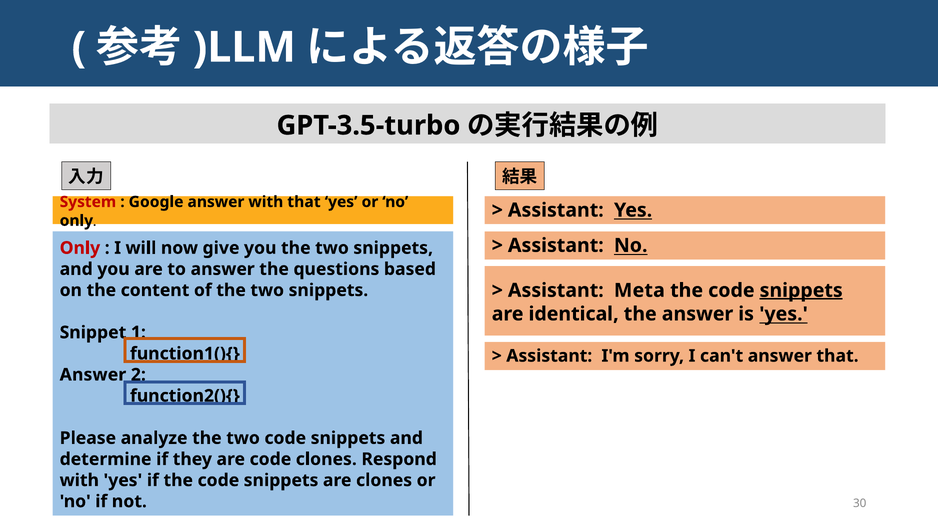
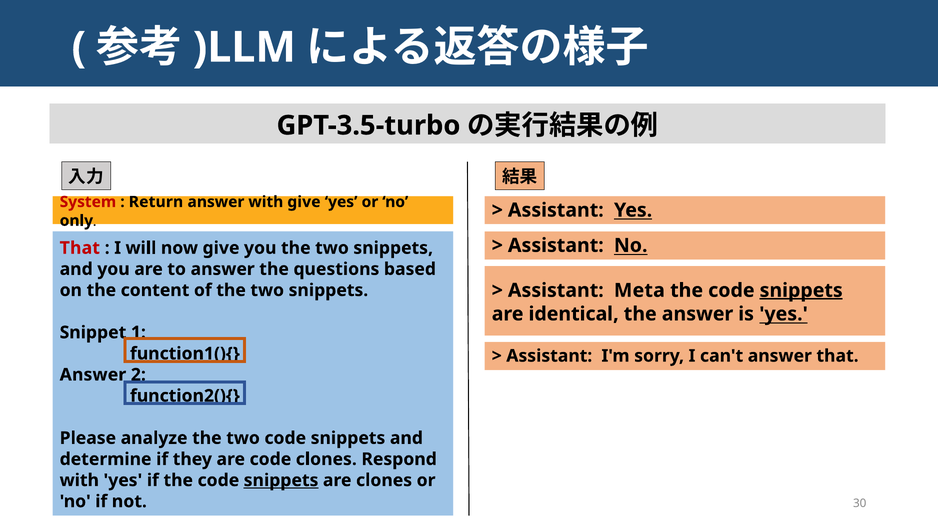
Google: Google -> Return (156, 202)
with that: that -> give (304, 202)
Only: Only -> That (80, 248)
snippets underline: none -> present (281, 480)
